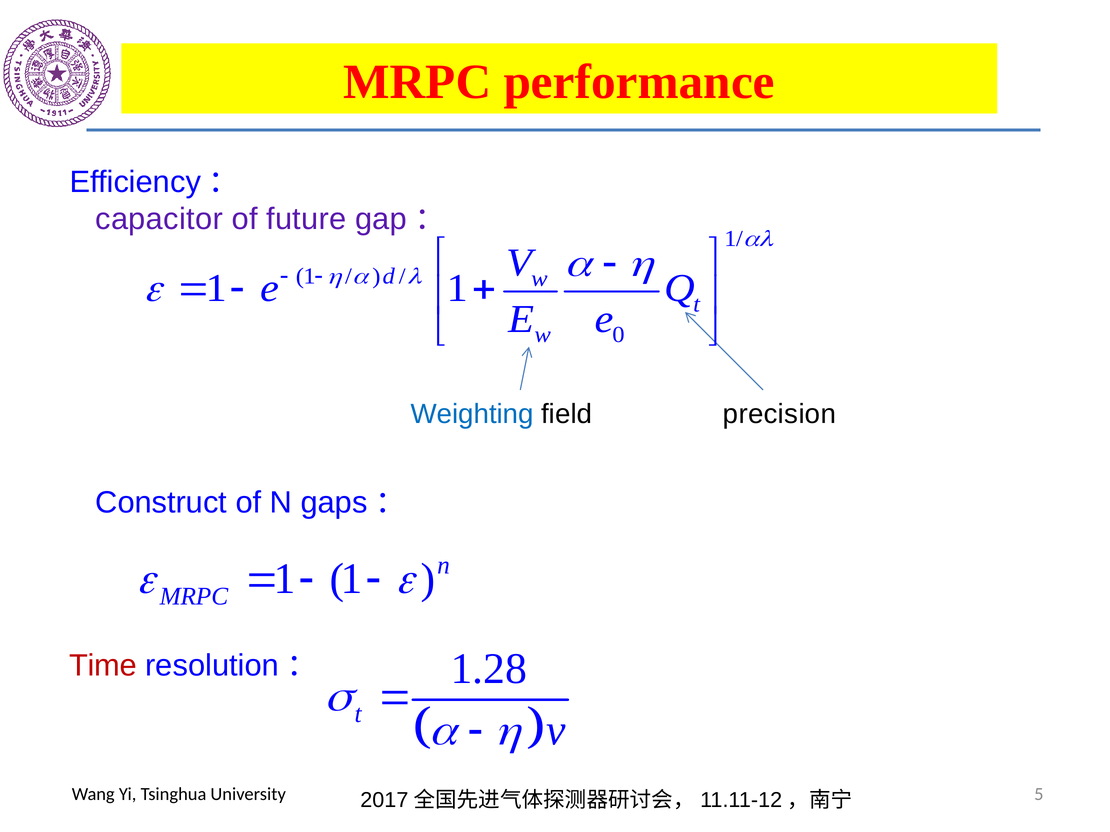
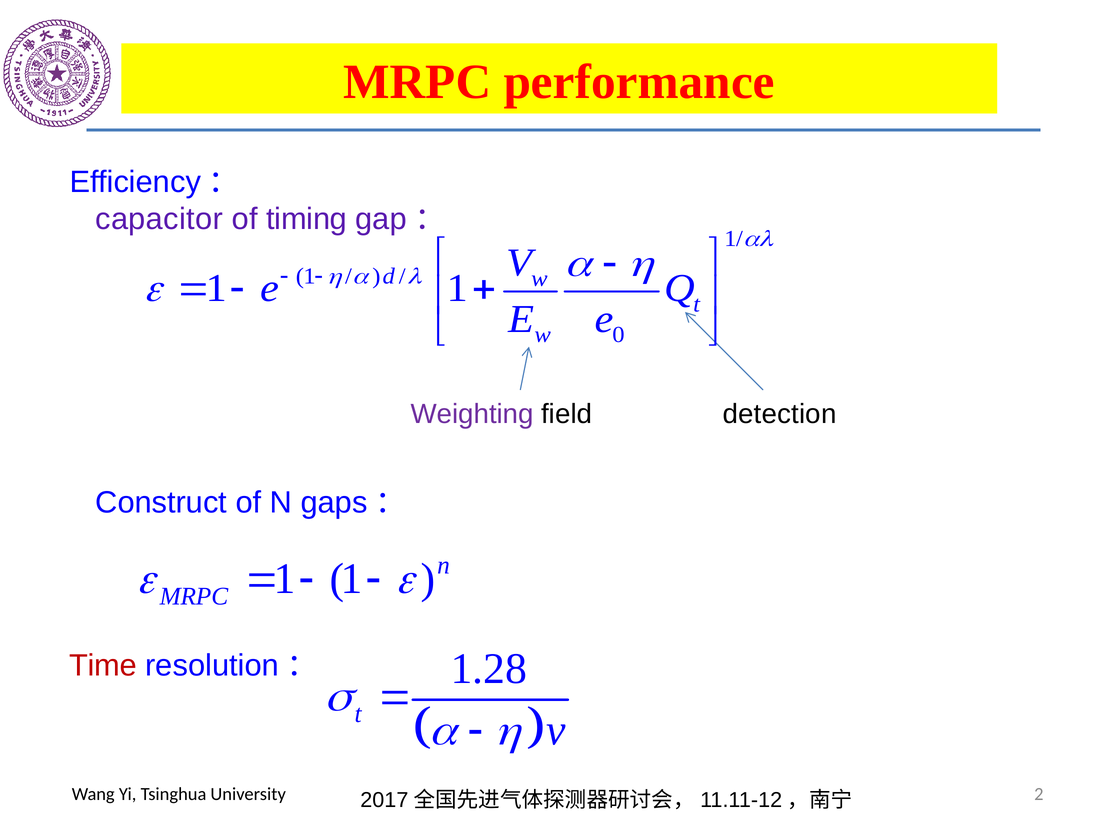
future: future -> timing (307, 219)
Weighting colour: blue -> purple (472, 414)
precision: precision -> detection (780, 414)
5: 5 -> 2 (1039, 795)
